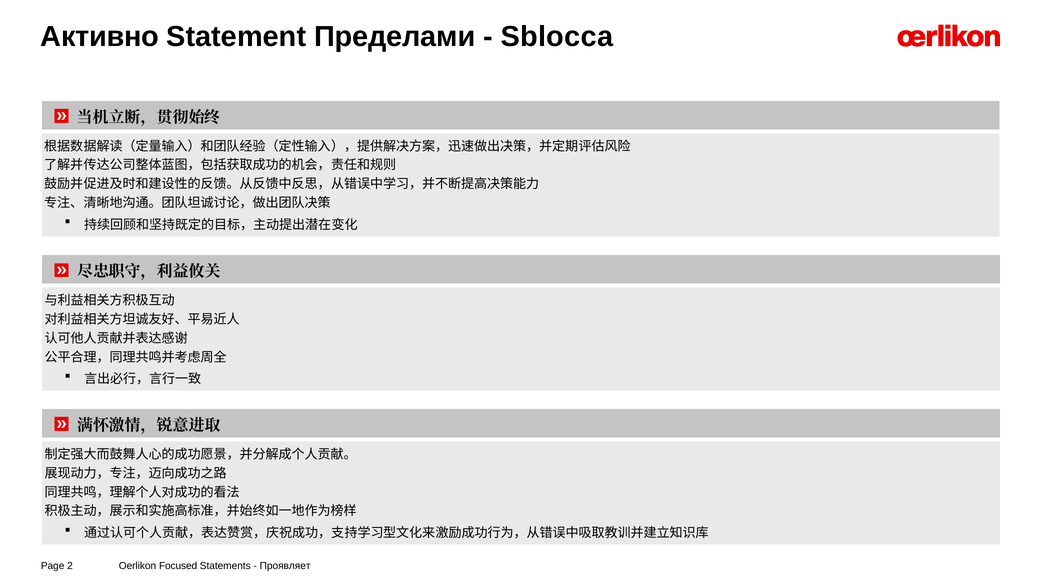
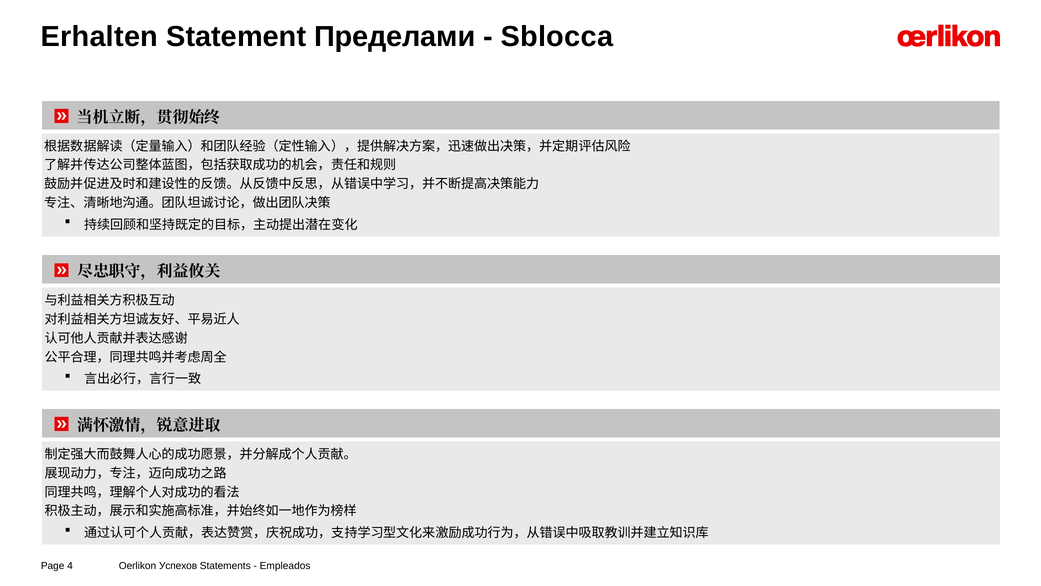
Активно: Активно -> Erhalten (99, 37)
2: 2 -> 4 (70, 566)
Focused: Focused -> Успехов (178, 566)
Проявляет: Проявляет -> Empleados (285, 566)
